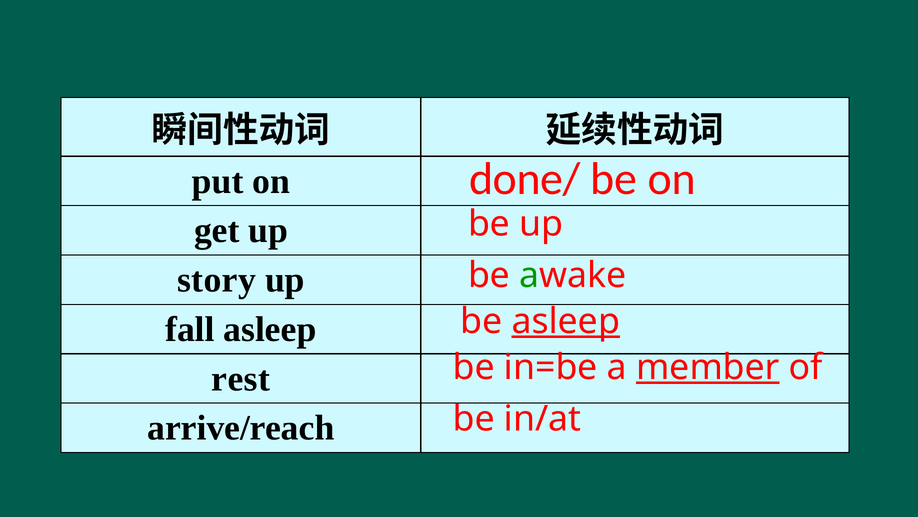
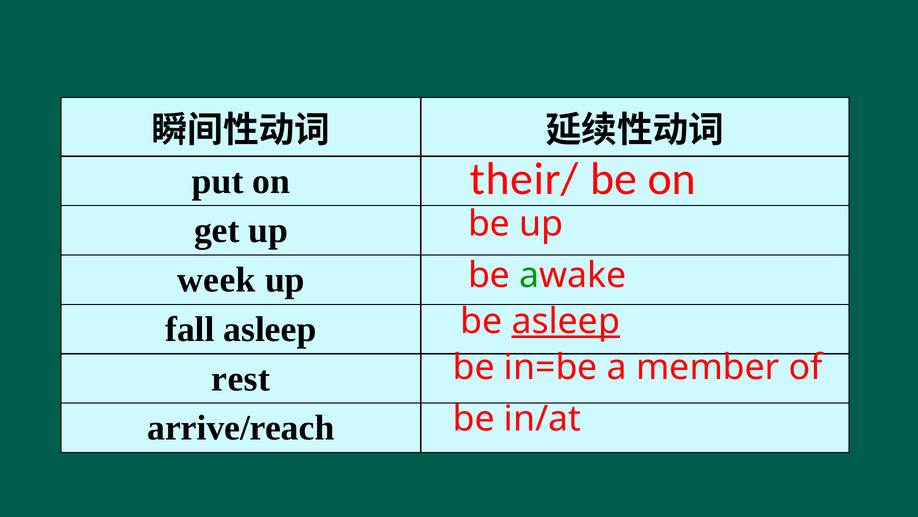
done/: done/ -> their/ (524, 179)
story: story -> week (216, 280)
member underline: present -> none (708, 367)
